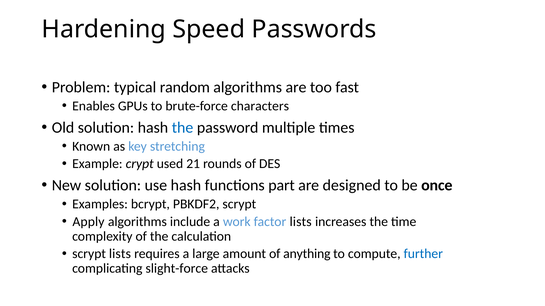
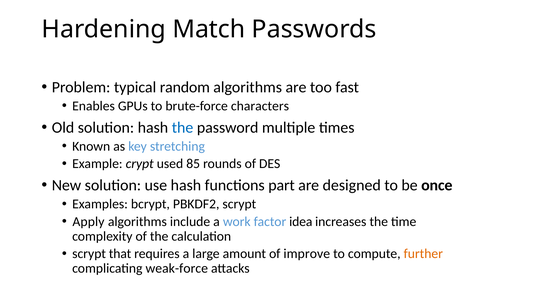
Speed: Speed -> Match (209, 29)
21: 21 -> 85 (193, 164)
factor lists: lists -> idea (301, 222)
scrypt lists: lists -> that (120, 254)
anything: anything -> improve (307, 254)
further colour: blue -> orange (423, 254)
slight-force: slight-force -> weak-force (177, 269)
